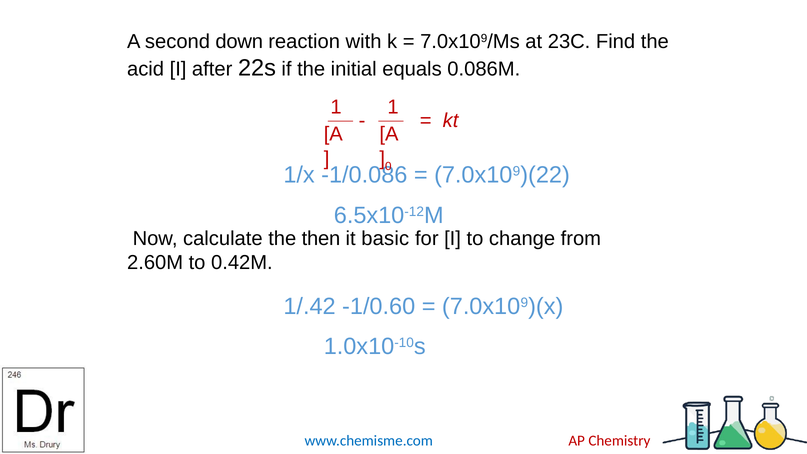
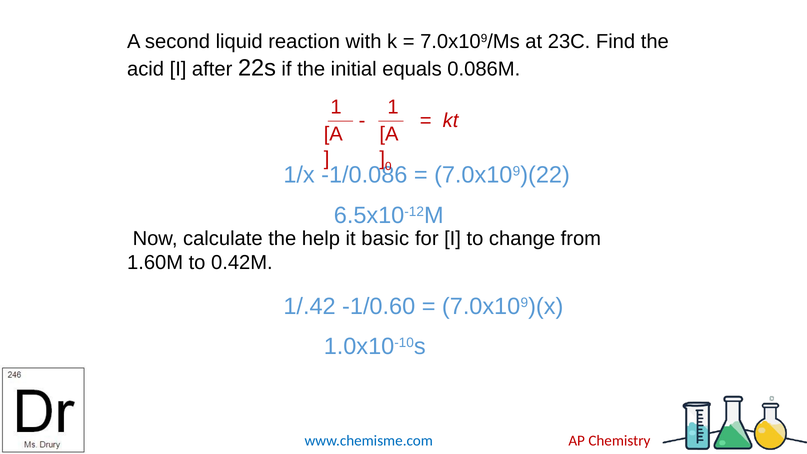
down: down -> liquid (239, 42)
then: then -> help (321, 238)
2.60M: 2.60M -> 1.60M (155, 263)
